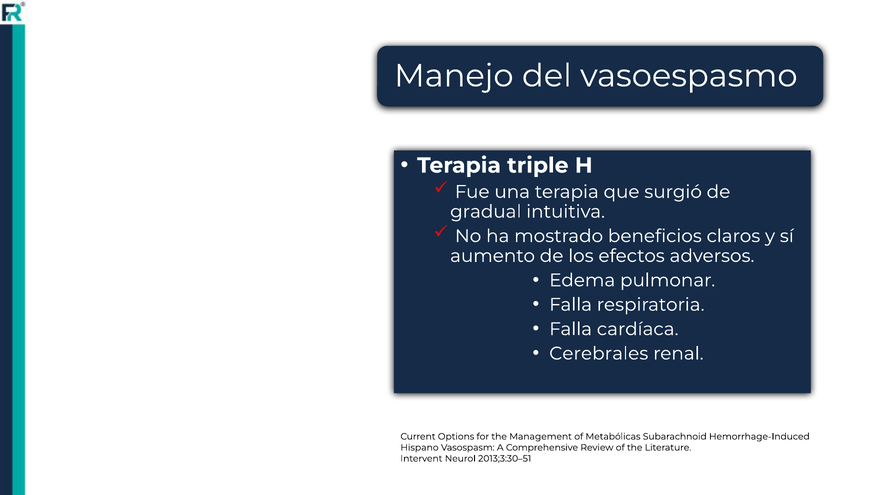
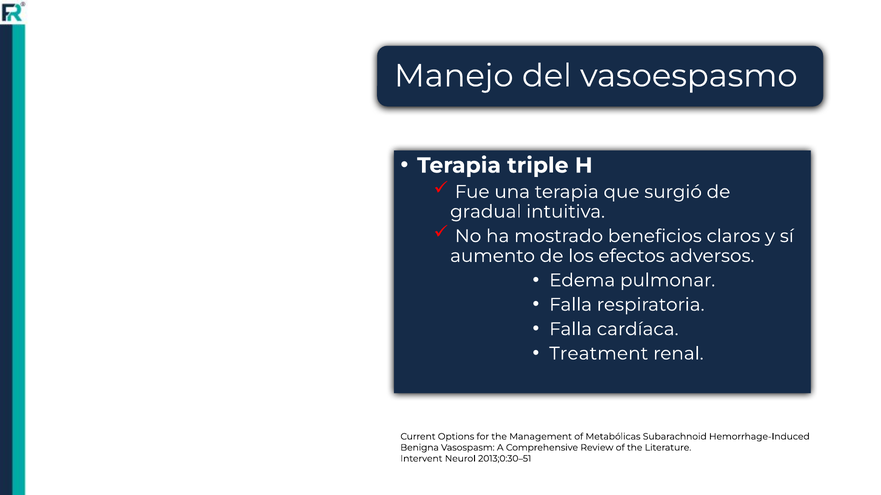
Cerebrales: Cerebrales -> Treatment (599, 354)
Hispano: Hispano -> Benigna (420, 448)
2013;3:30–51: 2013;3:30–51 -> 2013;0:30–51 (505, 459)
